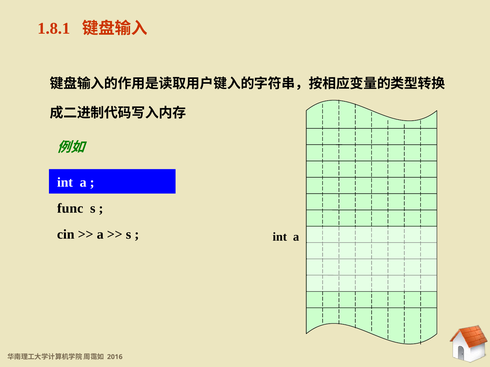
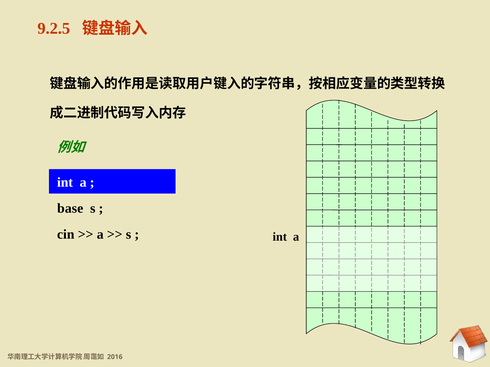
1.8.1: 1.8.1 -> 9.2.5 (54, 28)
func: func -> base (70, 209)
